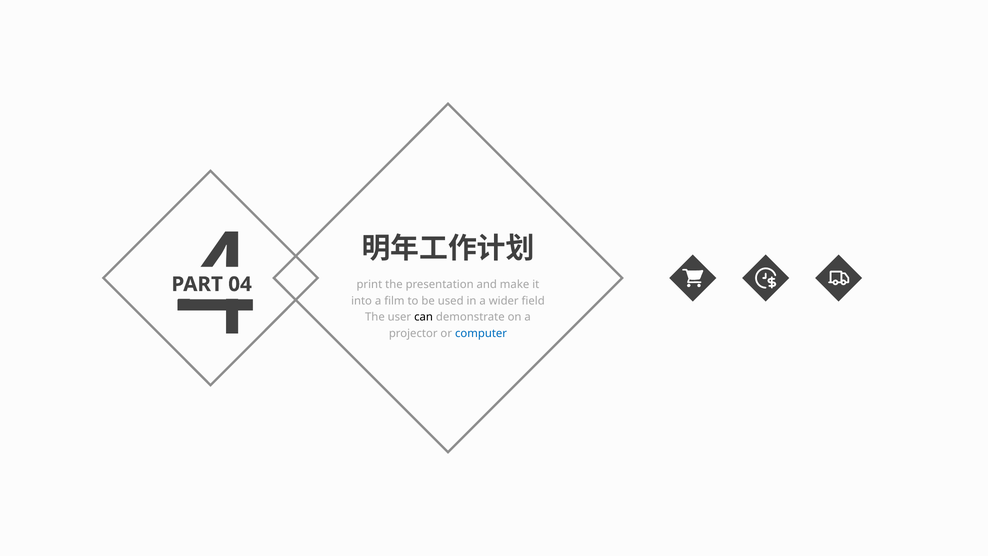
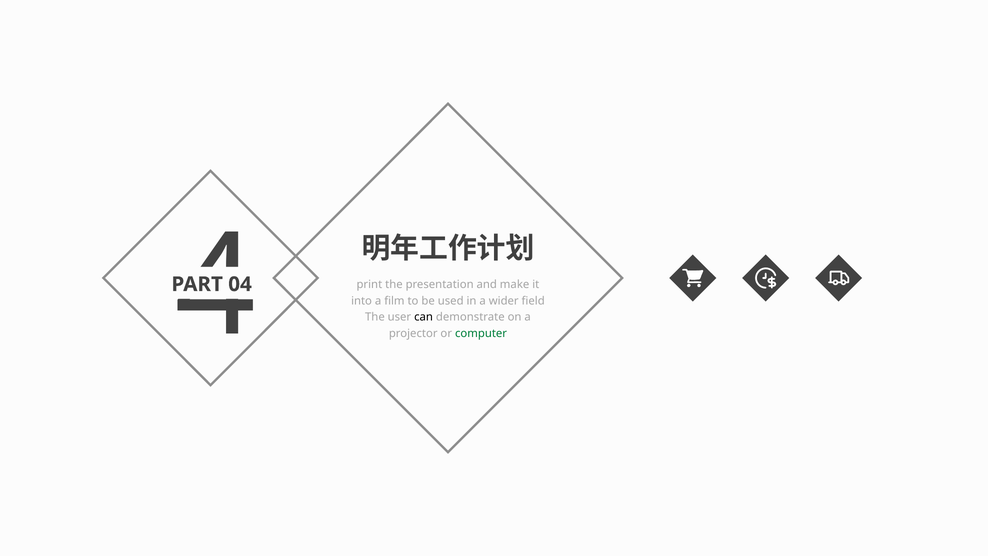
computer colour: blue -> green (481, 333)
